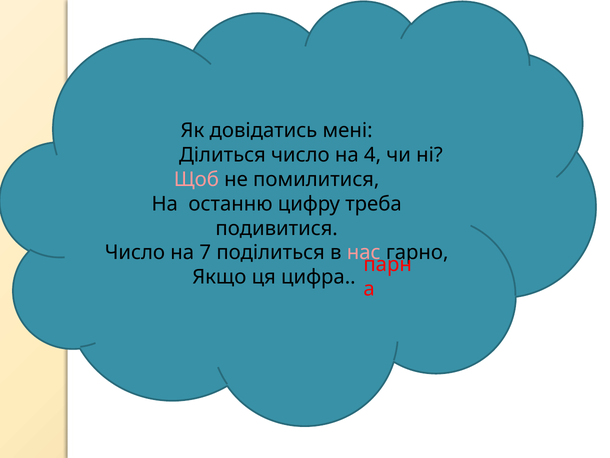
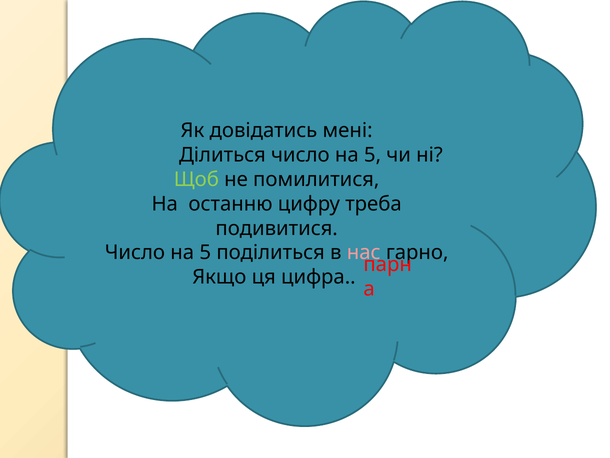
Ділиться число на 4: 4 -> 5 (373, 155)
Щоб colour: pink -> light green (196, 179)
7: 7 -> 5 (205, 252)
